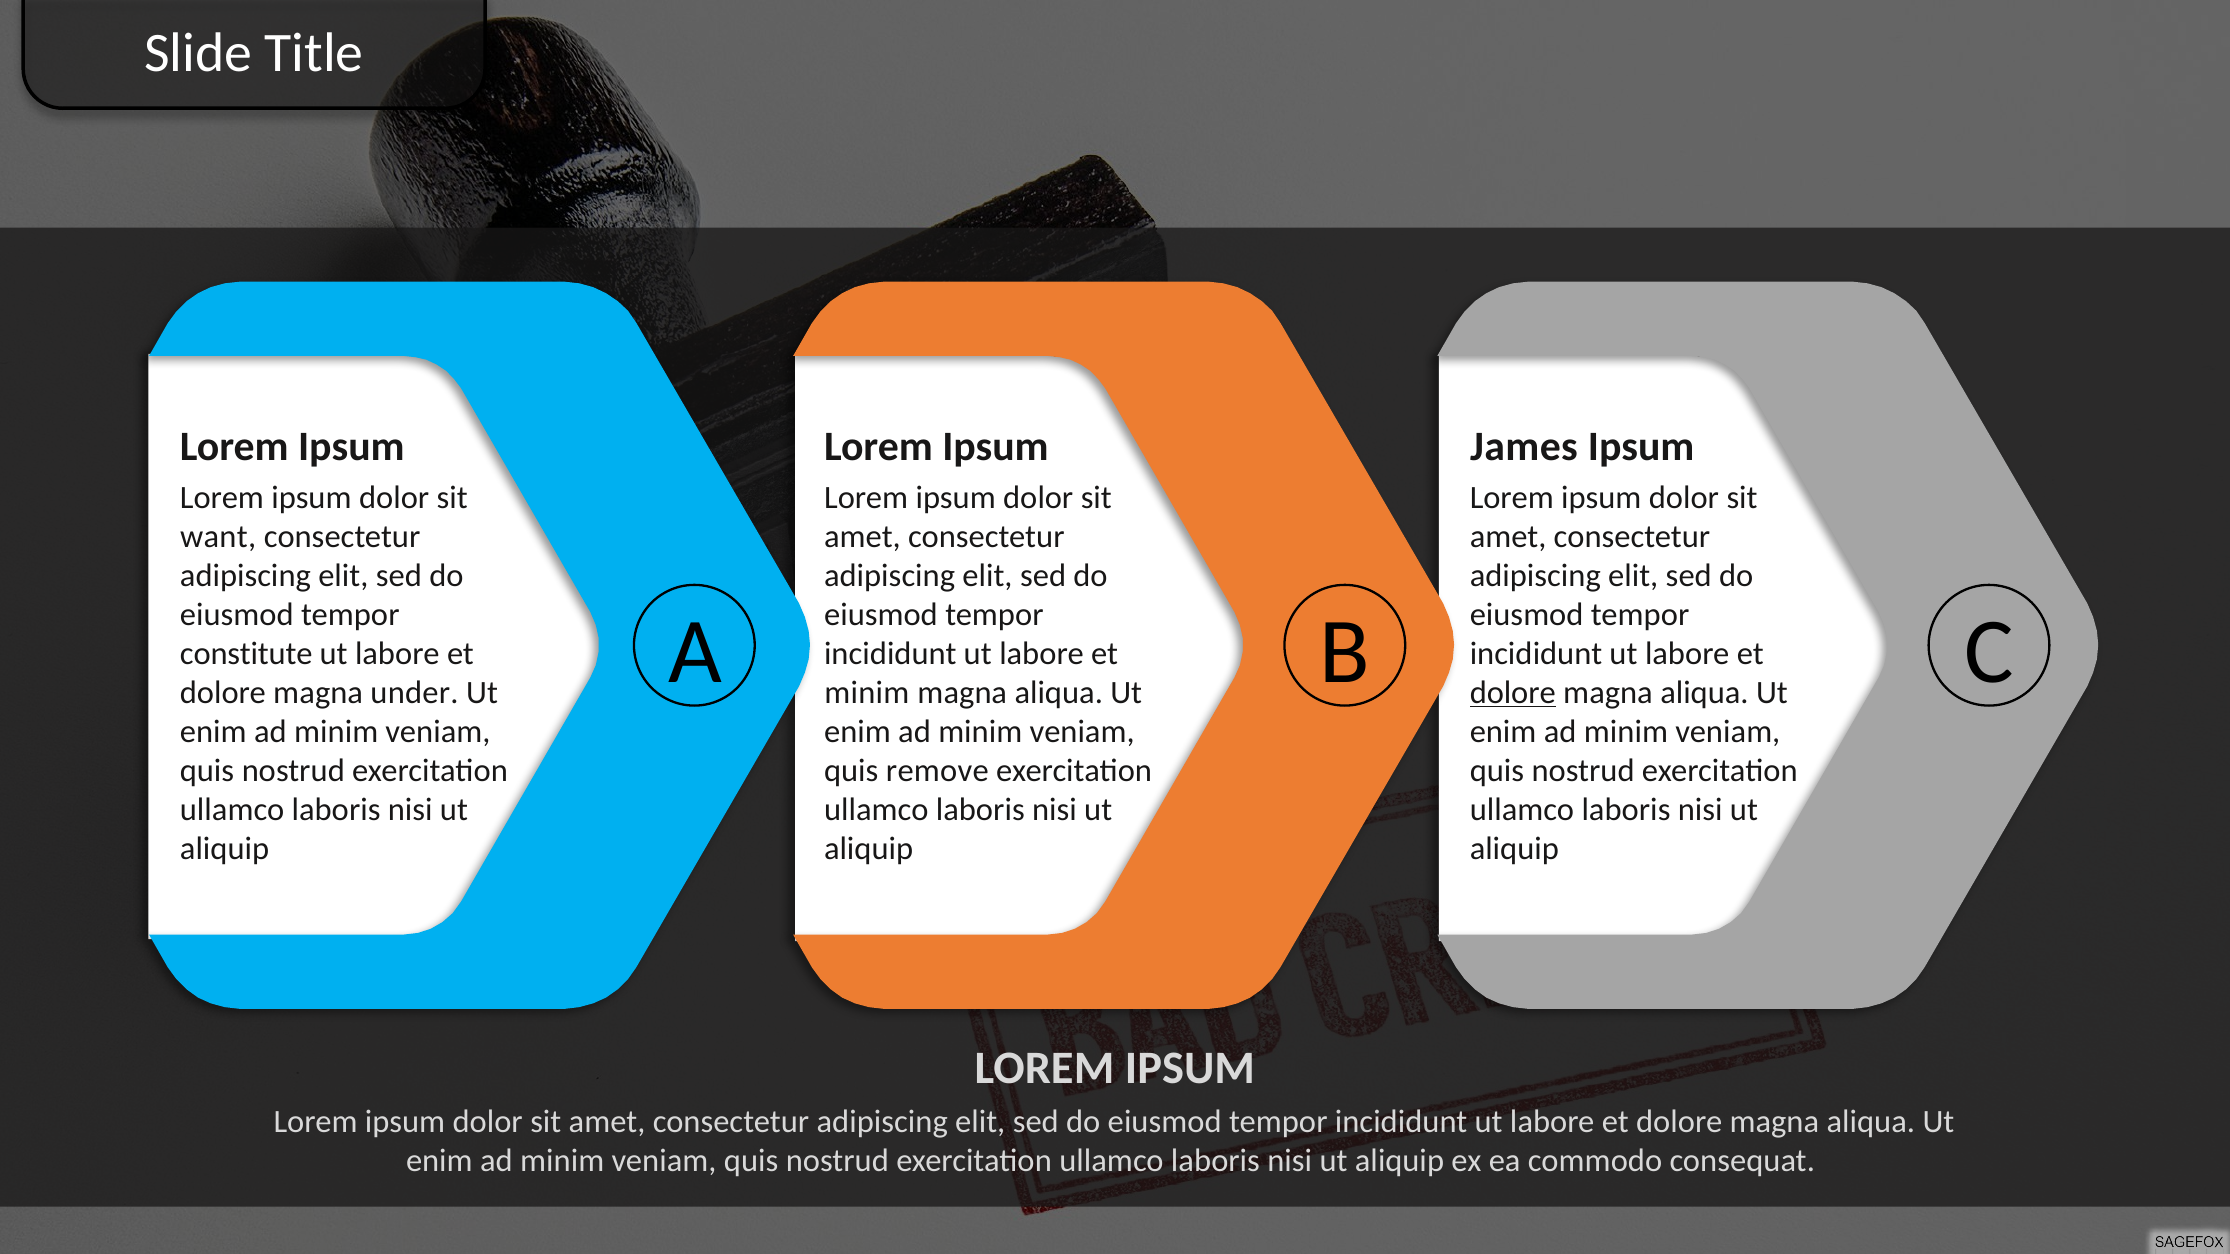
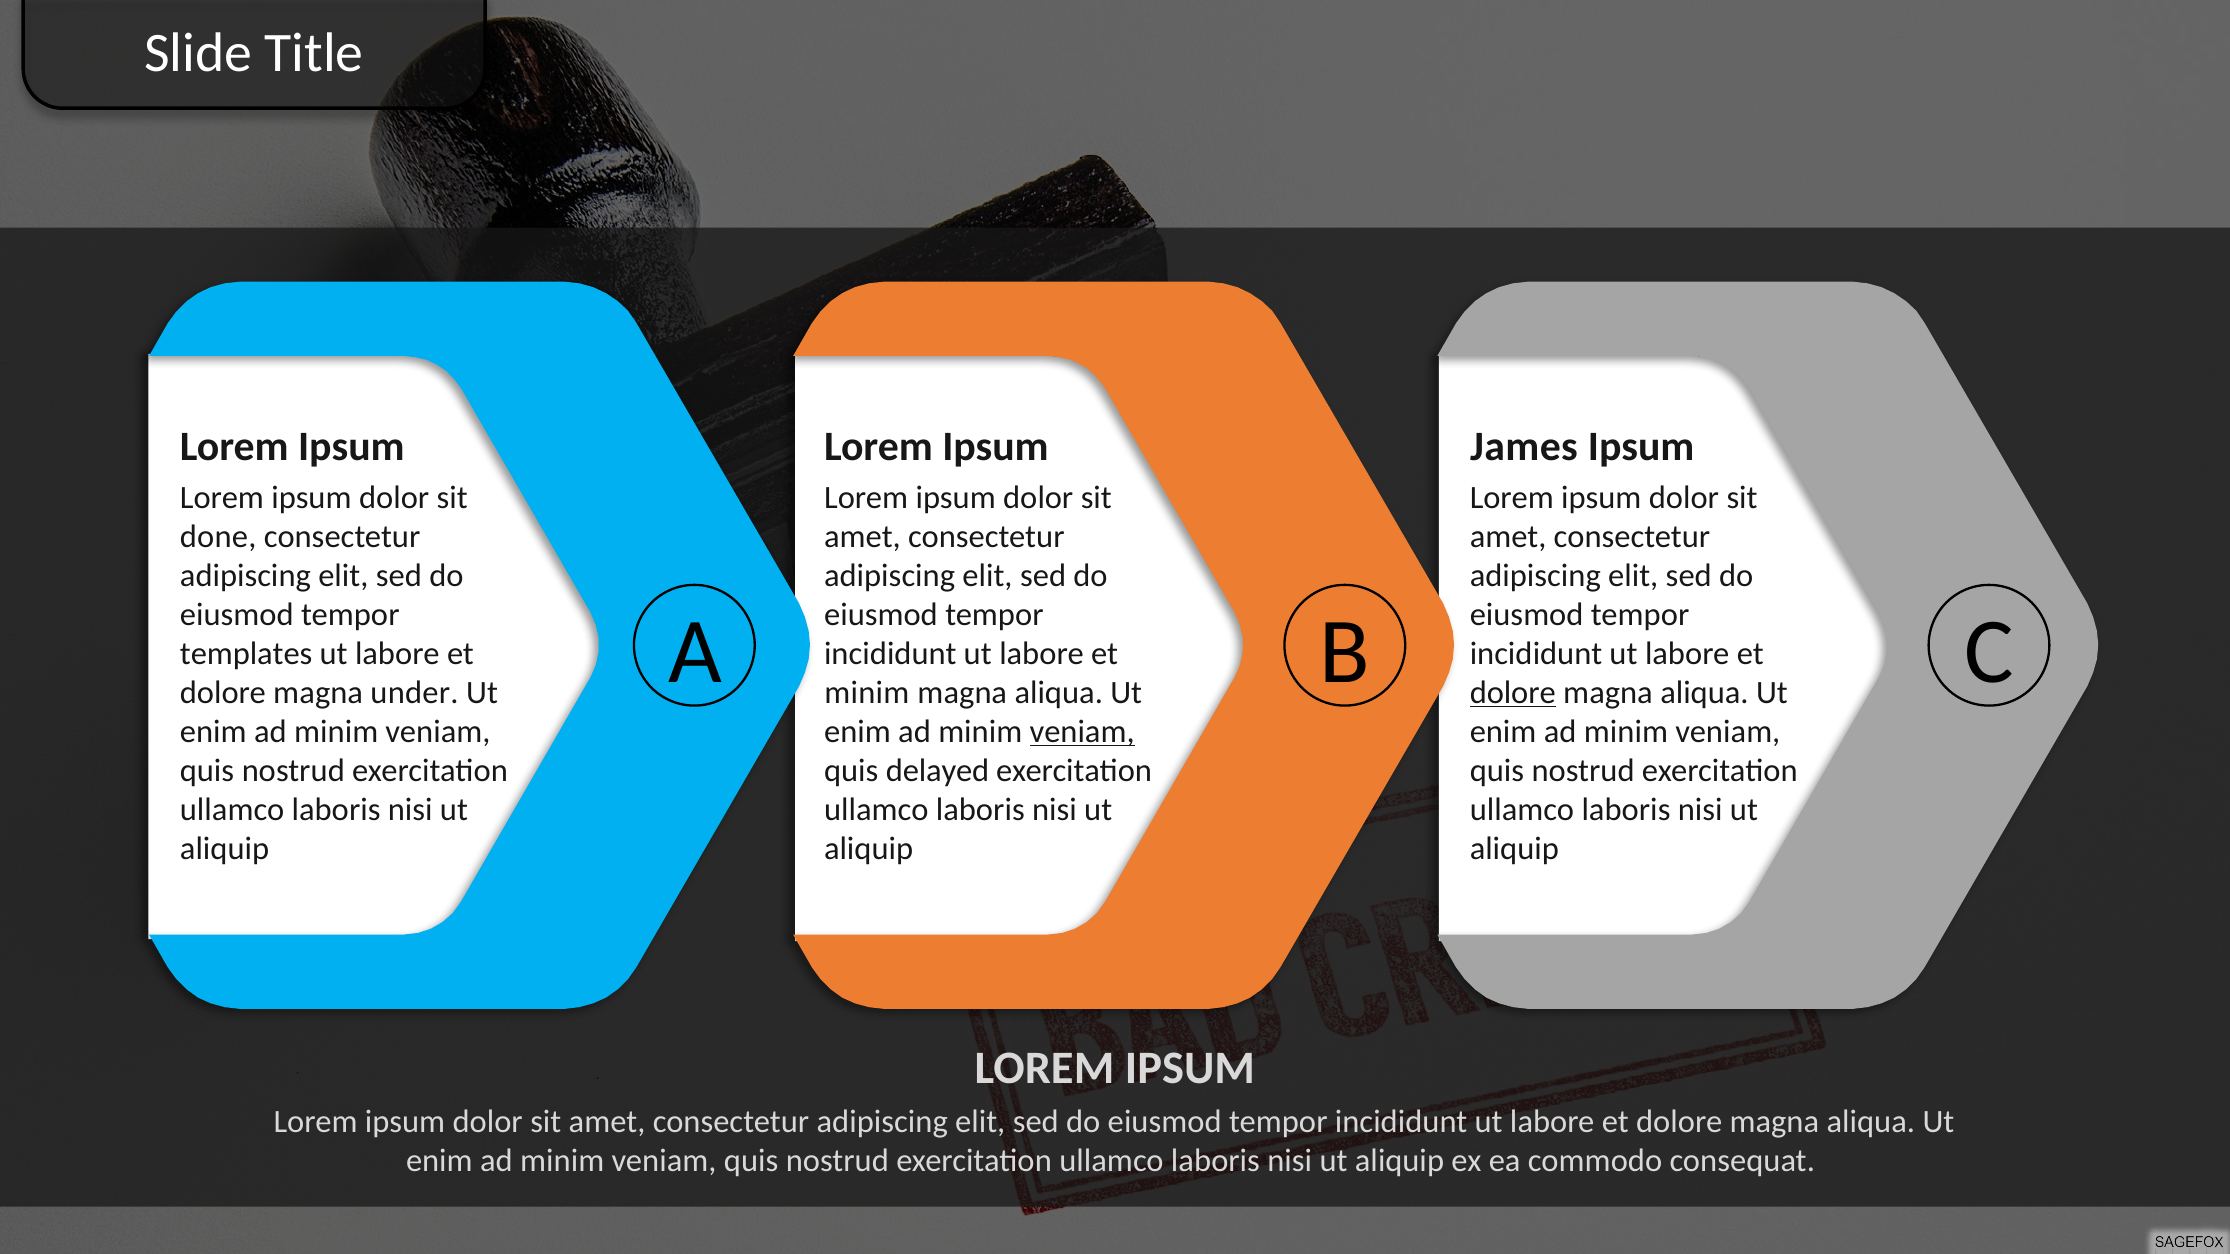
want: want -> done (218, 537)
constitute: constitute -> templates (246, 654)
veniam underline: none -> present (1082, 732)
remove: remove -> delayed (938, 771)
